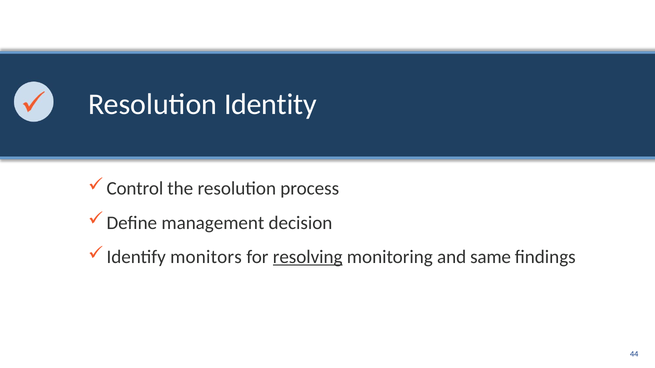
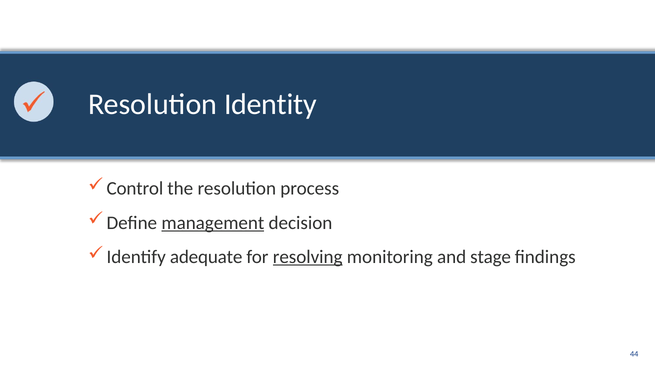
management underline: none -> present (213, 223)
monitors: monitors -> adequate (206, 257)
same: same -> stage (491, 257)
